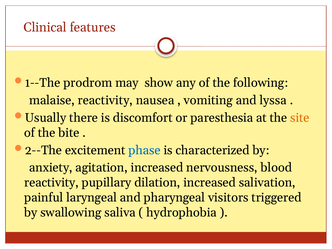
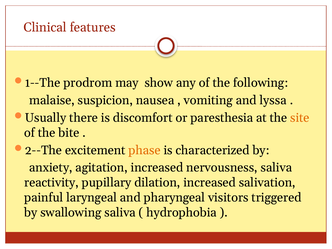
malaise reactivity: reactivity -> suspicion (105, 100)
phase colour: blue -> orange (145, 150)
nervousness blood: blood -> saliva (276, 168)
